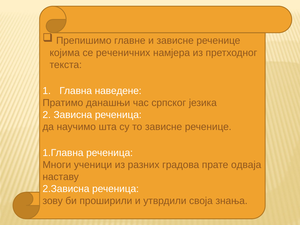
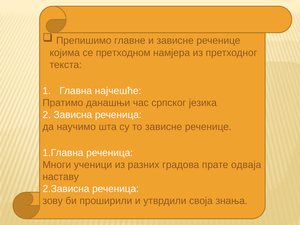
реченичних: реченичних -> претходном (123, 53)
наведене: наведене -> најчешће (118, 91)
